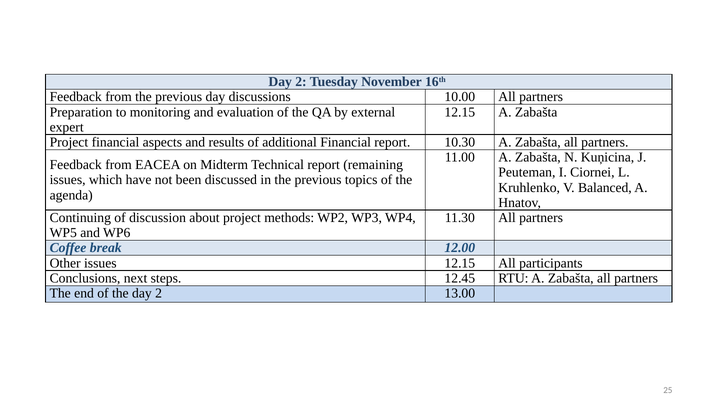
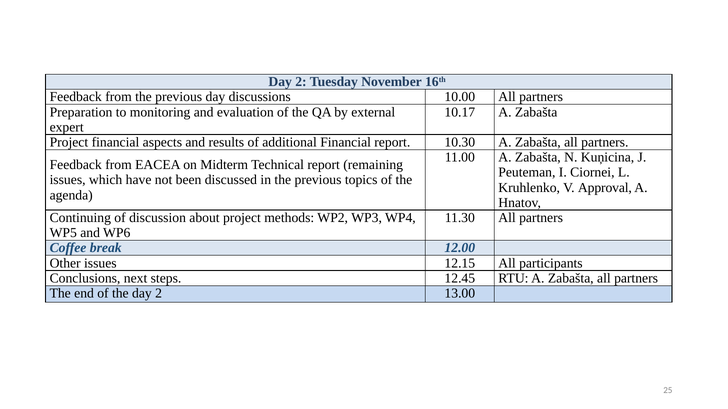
12.15: 12.15 -> 10.17 (460, 112)
Balanced: Balanced -> Approval (605, 188)
